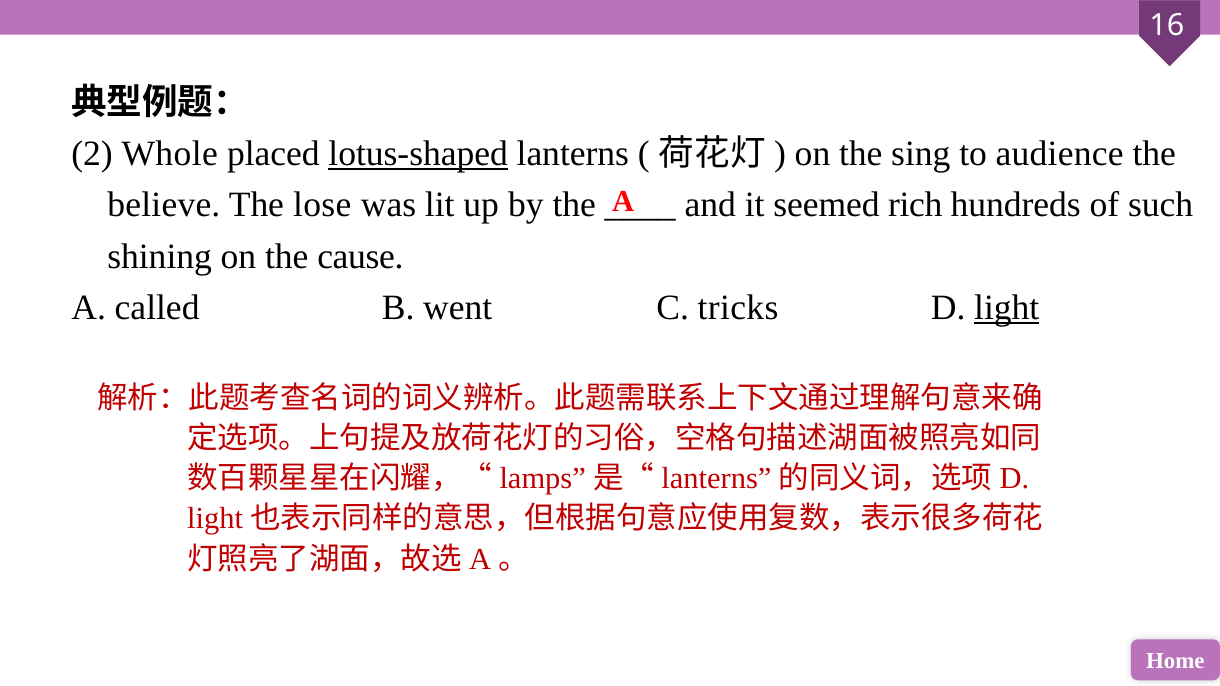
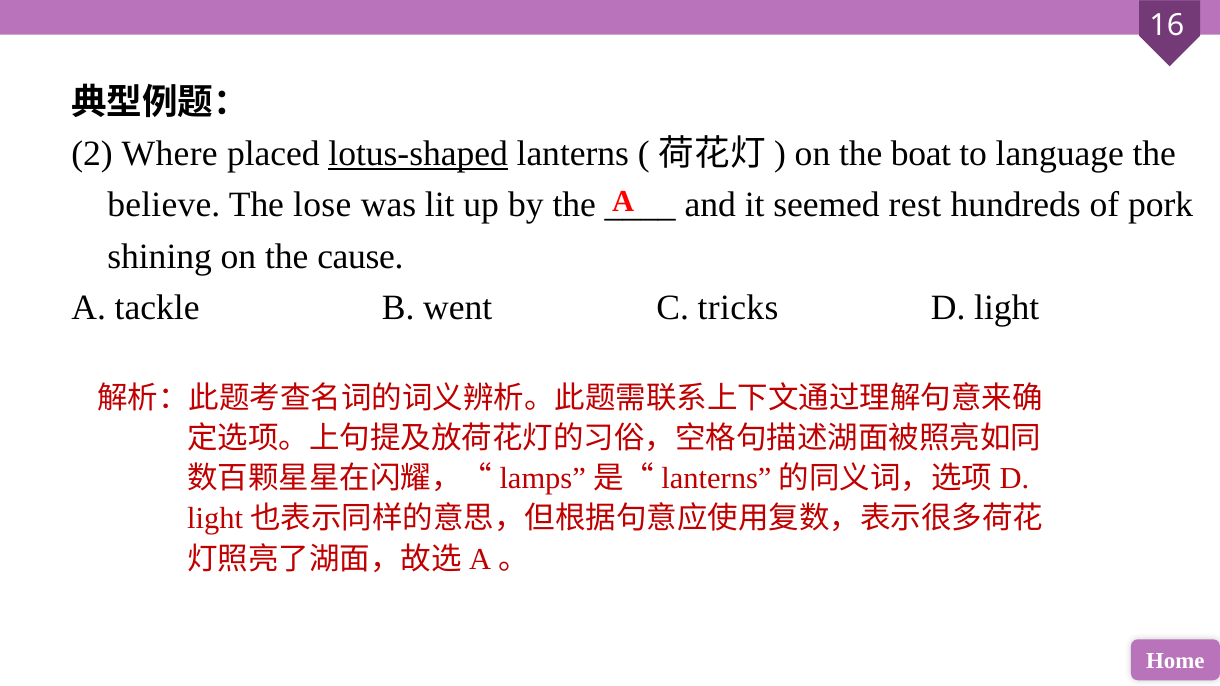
Whole: Whole -> Where (170, 154)
sing: sing -> boat (921, 154)
audience: audience -> language (1060, 154)
rich: rich -> rest (915, 205)
such: such -> pork (1161, 205)
called: called -> tackle (157, 308)
light underline: present -> none (1007, 308)
